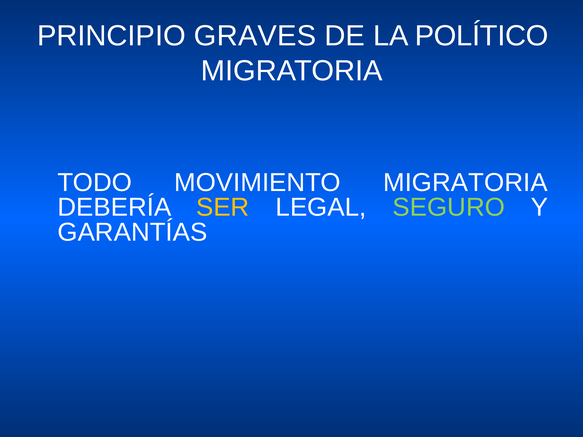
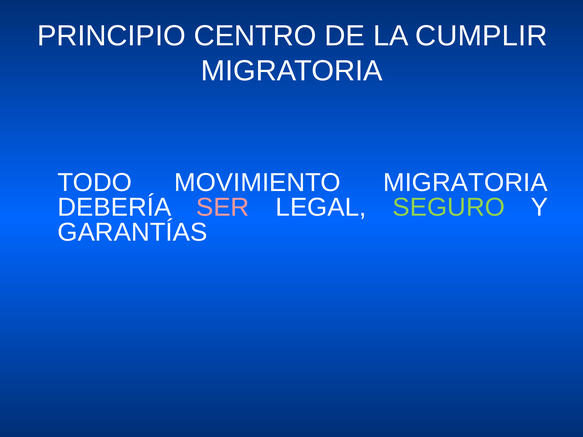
GRAVES: GRAVES -> CENTRO (255, 36)
POLÍTICO: POLÍTICO -> CUMPLIR (481, 36)
SER colour: yellow -> pink (223, 208)
